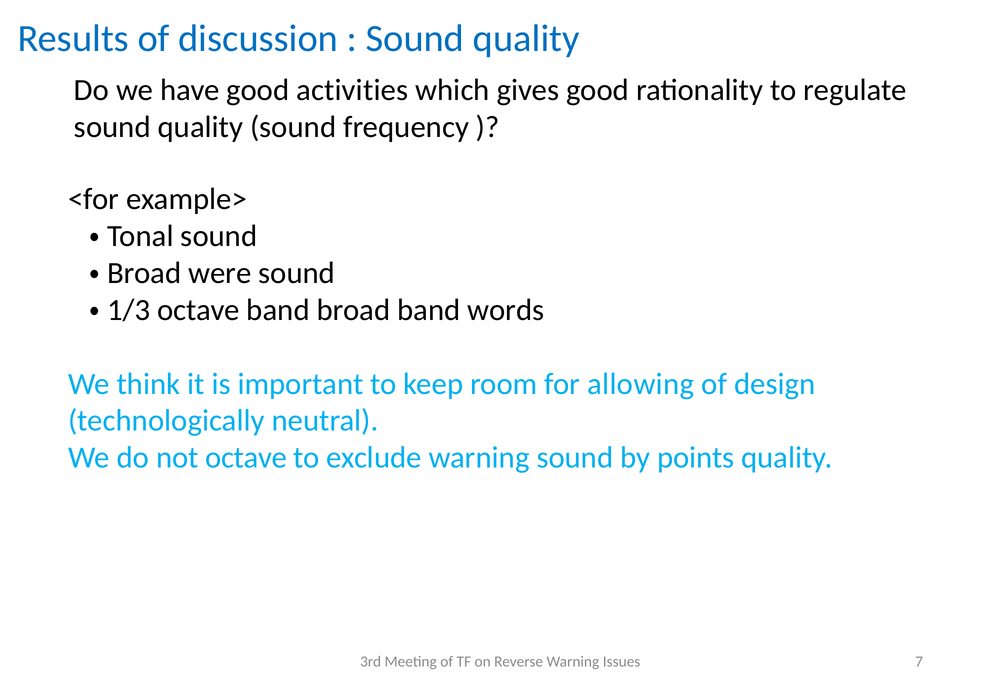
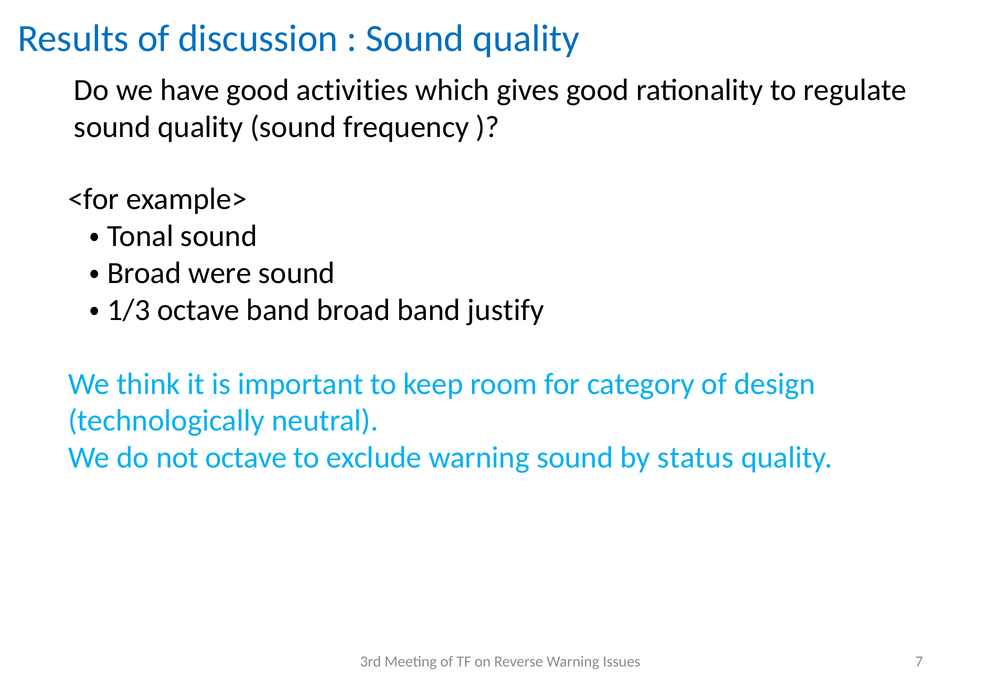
words: words -> justify (506, 310)
allowing: allowing -> category (641, 384)
points: points -> status (696, 458)
